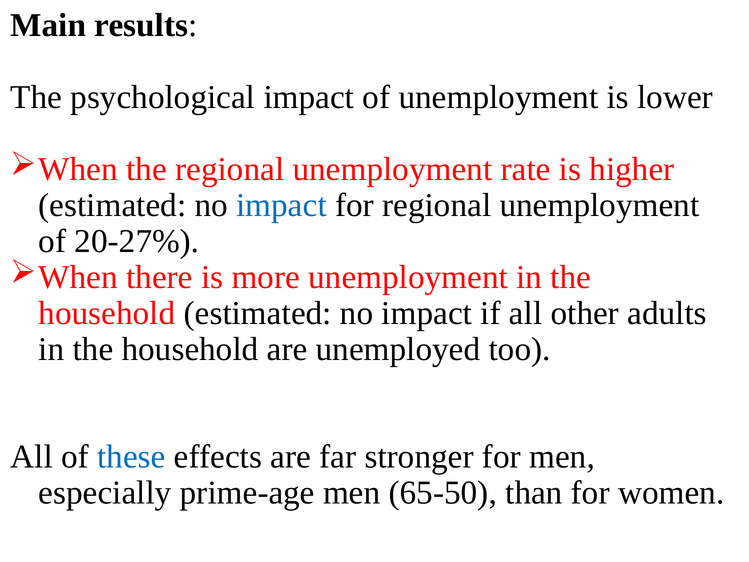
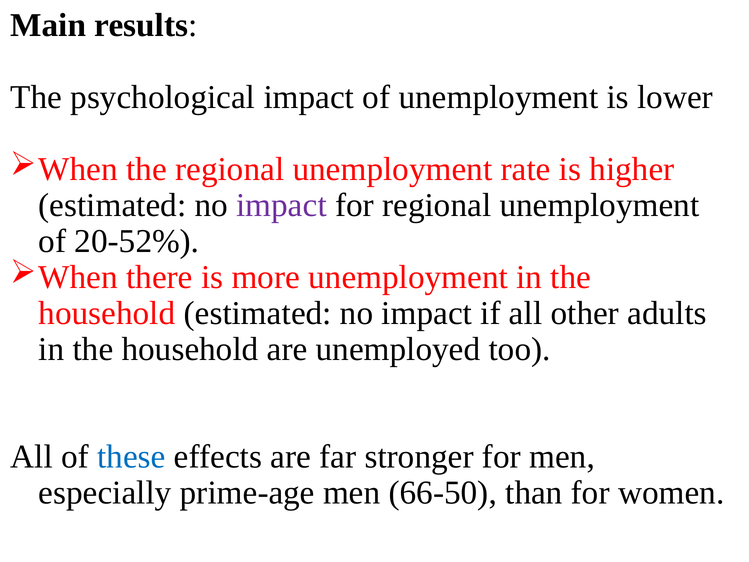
impact colour: blue -> purple (281, 205)
20-27%: 20-27% -> 20-52% (137, 241)
65-50: 65-50 -> 66-50 (443, 493)
